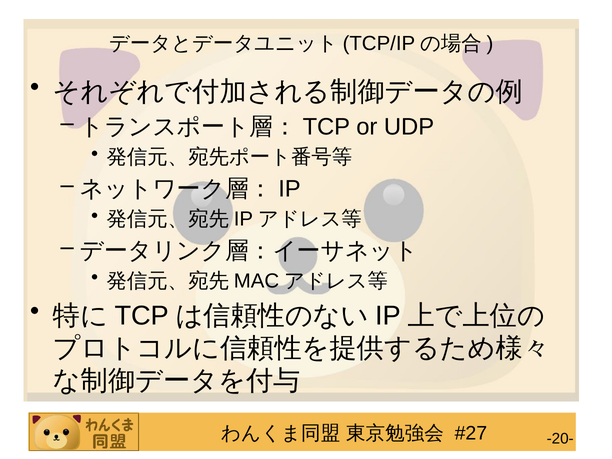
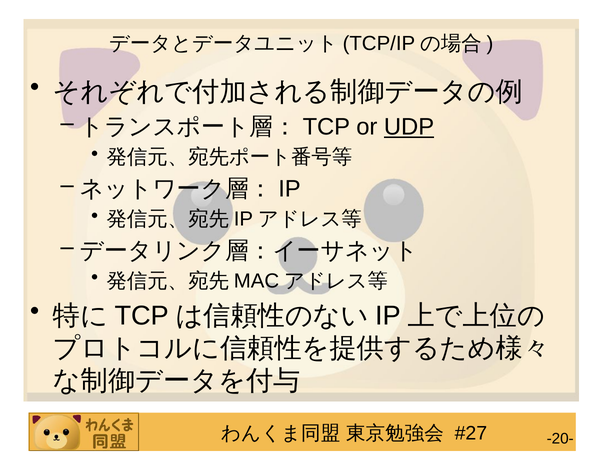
UDP underline: none -> present (409, 127)
